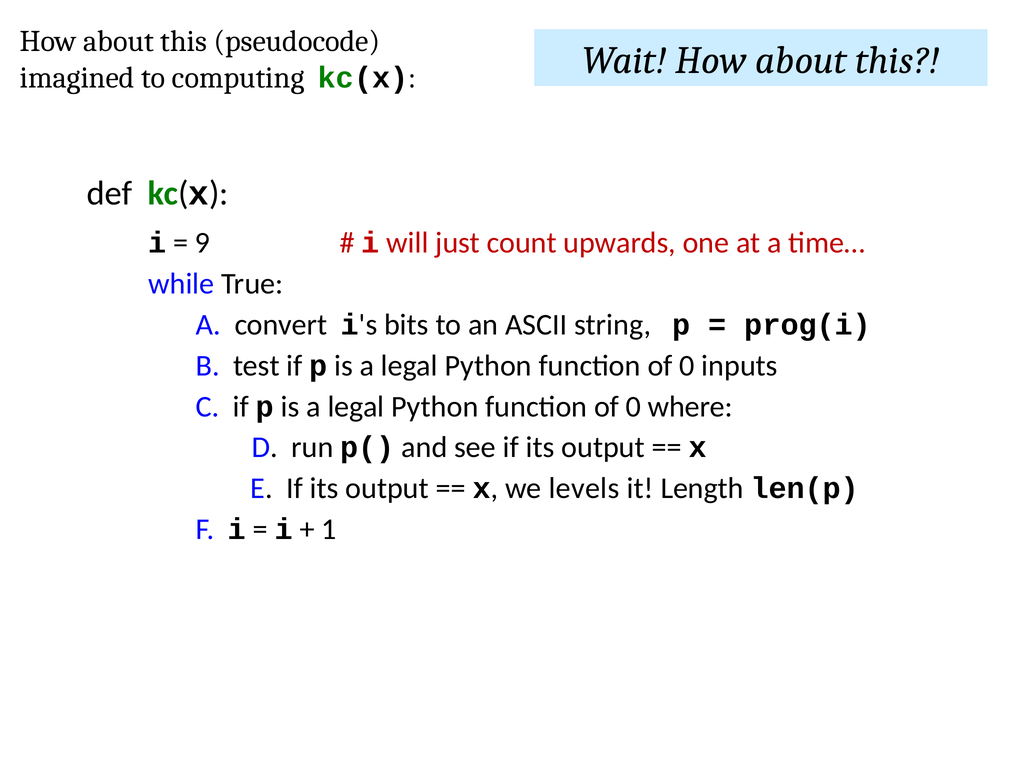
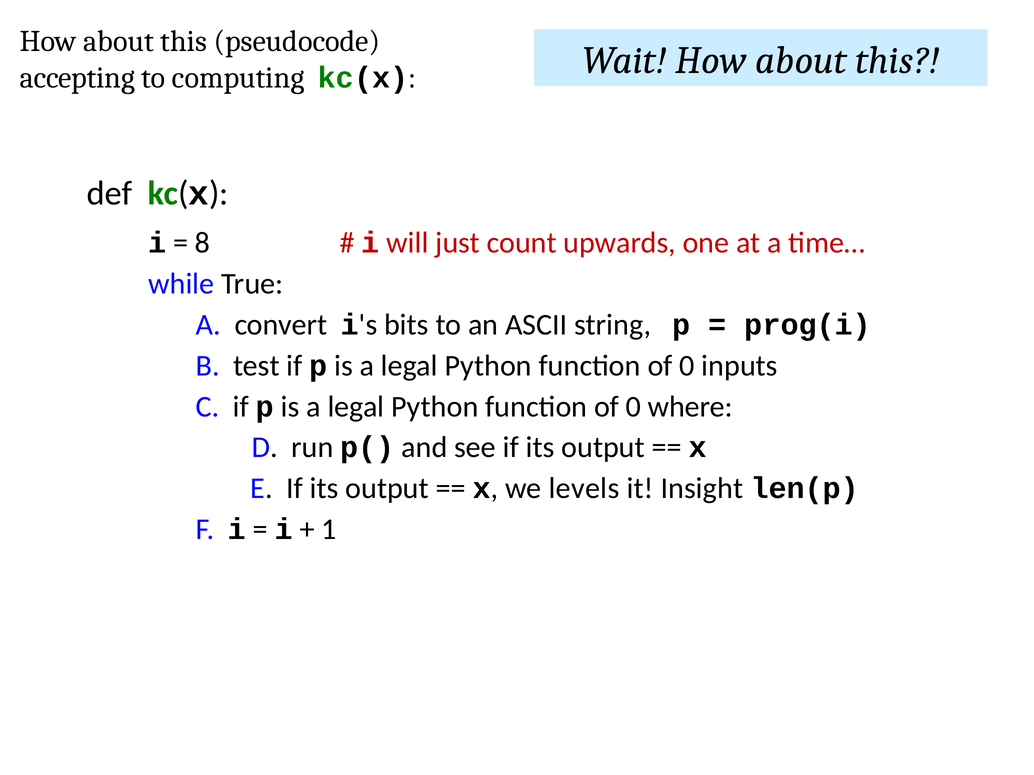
imagined: imagined -> accepting (77, 78)
9: 9 -> 8 (203, 243)
Length: Length -> Insight (702, 489)
